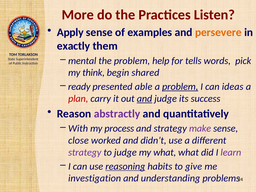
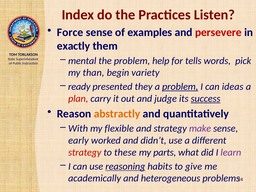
More: More -> Index (78, 15)
Apply: Apply -> Force (70, 32)
persevere colour: orange -> red (218, 32)
think: think -> than (93, 73)
shared: shared -> variety (145, 73)
able: able -> they (144, 87)
and underline: present -> none (144, 99)
success underline: none -> present (206, 99)
abstractly colour: purple -> orange (117, 114)
process: process -> flexible (119, 128)
close: close -> early (78, 140)
strategy colour: purple -> red (85, 152)
to judge: judge -> these (125, 152)
my what: what -> parts (165, 152)
investigation: investigation -> academically (95, 178)
understanding: understanding -> heterogeneous (171, 178)
